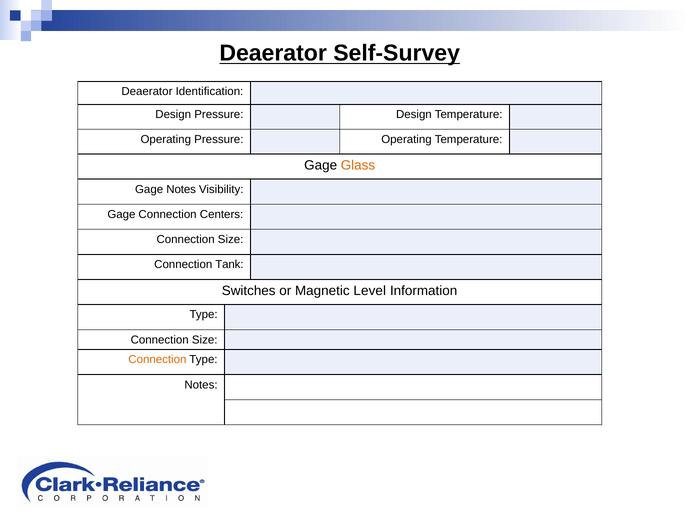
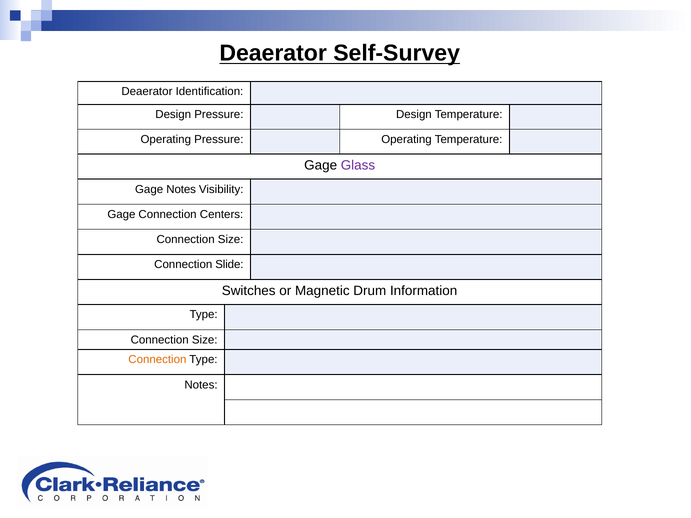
Glass colour: orange -> purple (358, 165)
Tank: Tank -> Slide (229, 265)
Level: Level -> Drum (370, 291)
